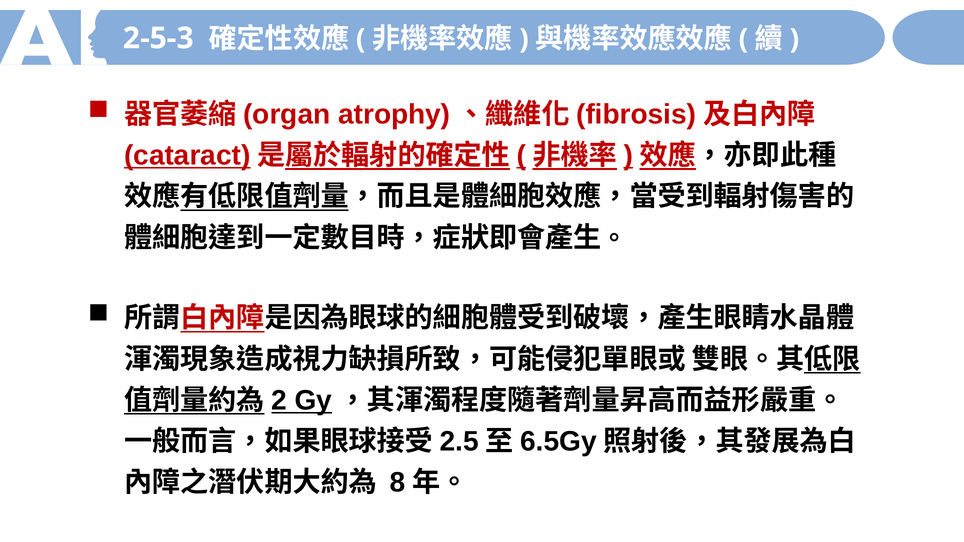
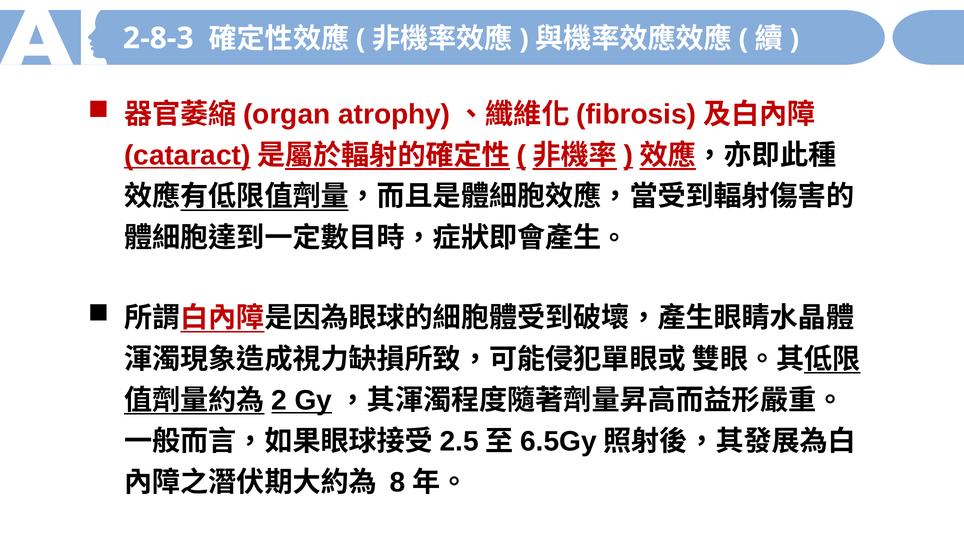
2-5-3: 2-5-3 -> 2-8-3 (158, 38)
